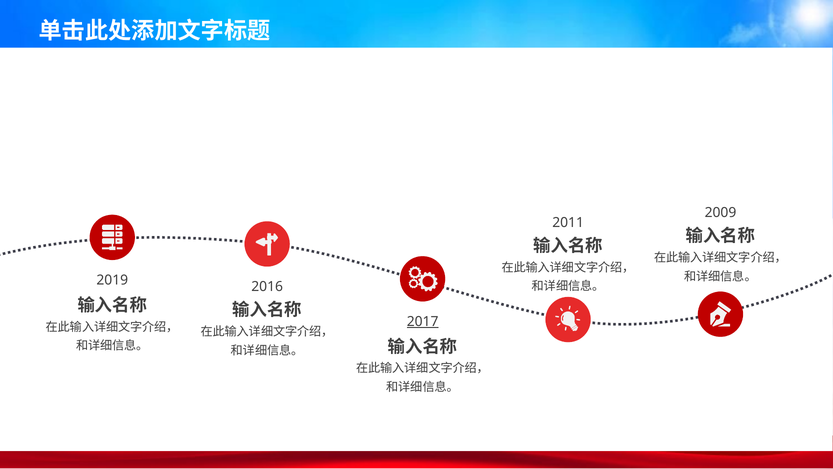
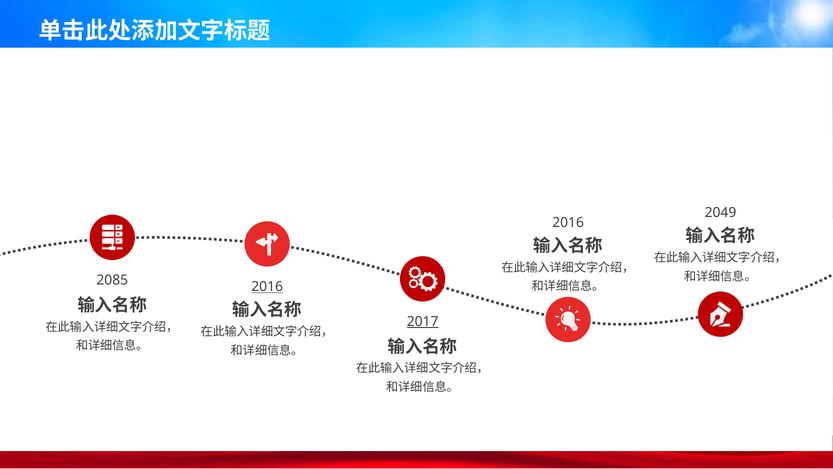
2009: 2009 -> 2049 (720, 212)
2011: 2011 -> 2016 (568, 222)
2019: 2019 -> 2085 (112, 280)
2016 underline: none -> present (267, 286)
